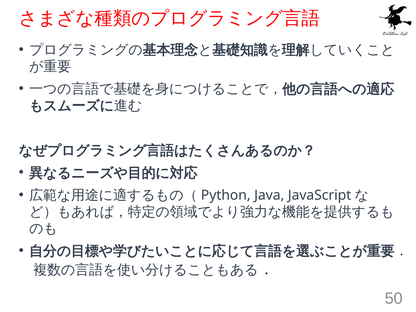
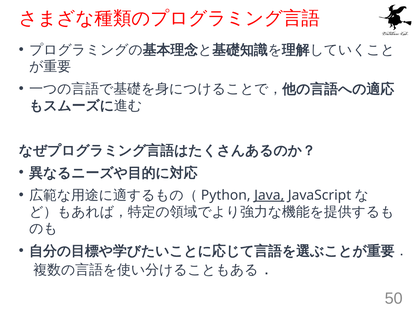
Java underline: none -> present (269, 195)
